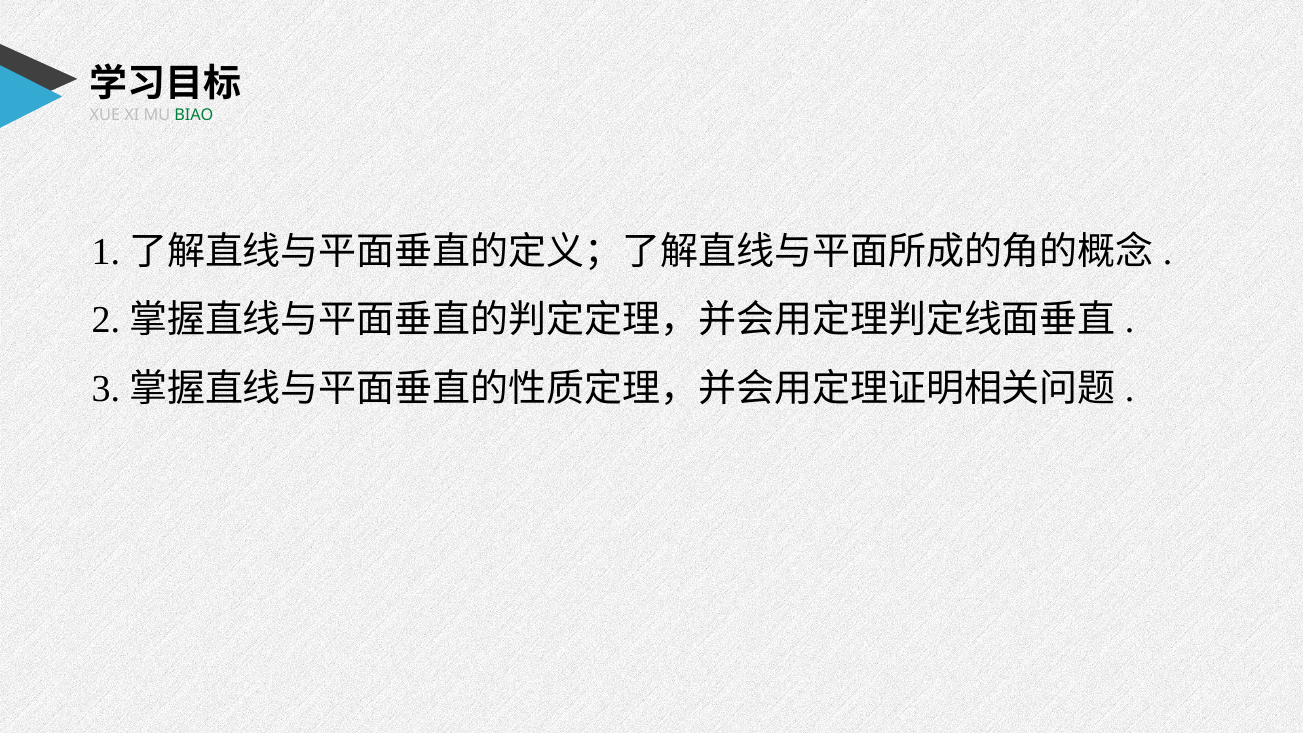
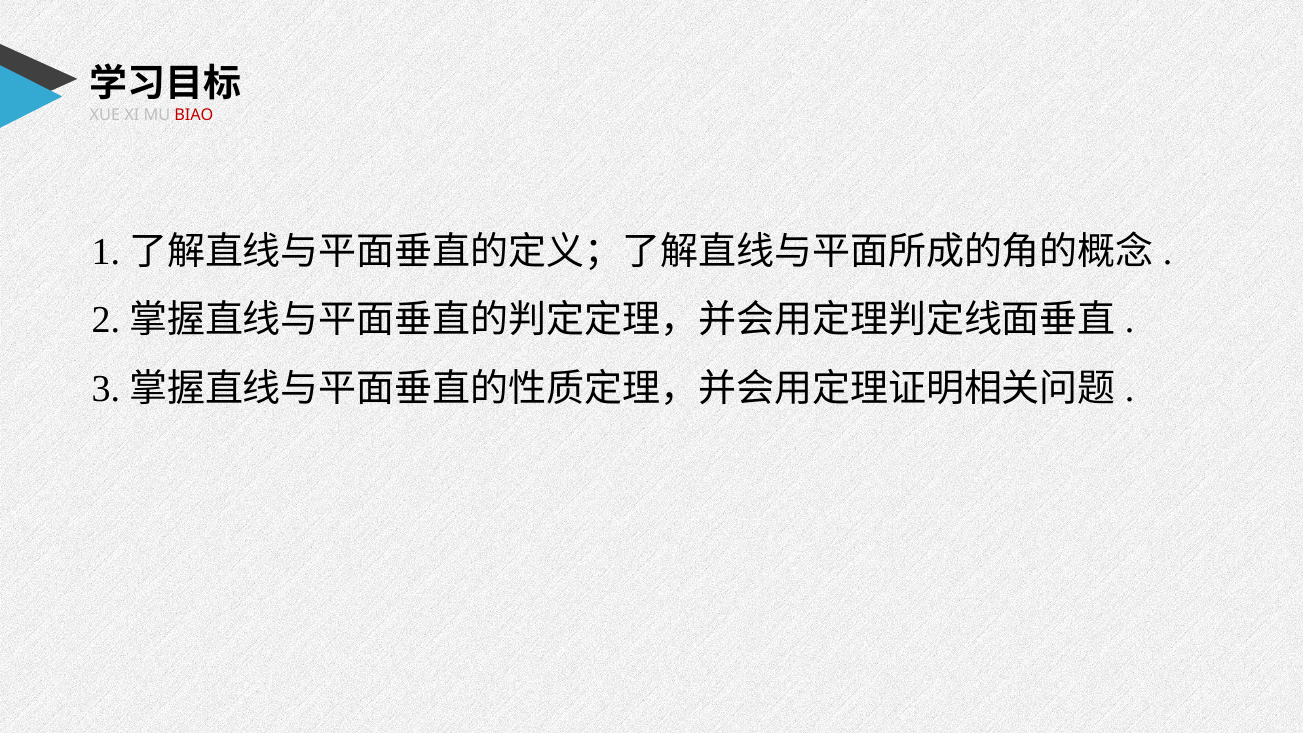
BIAO colour: green -> red (194, 116)
